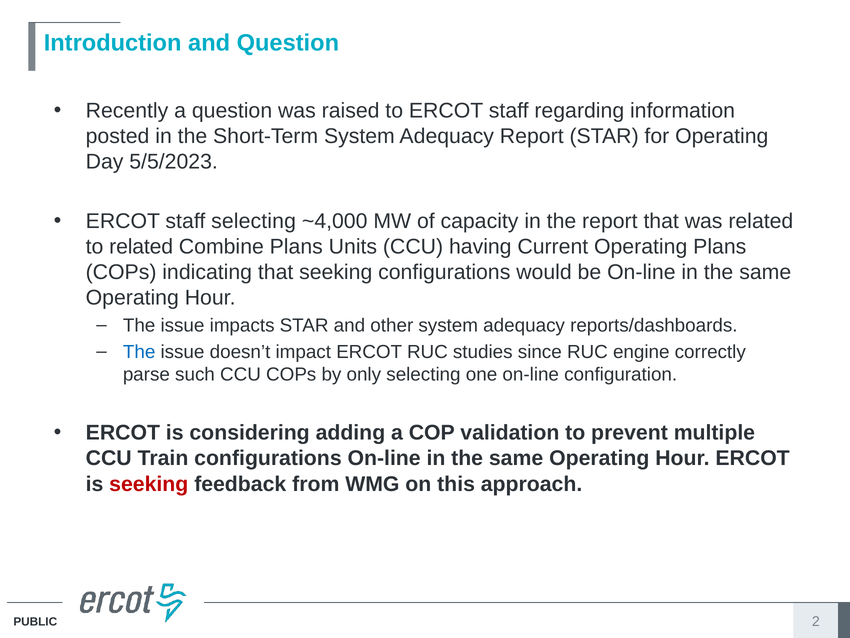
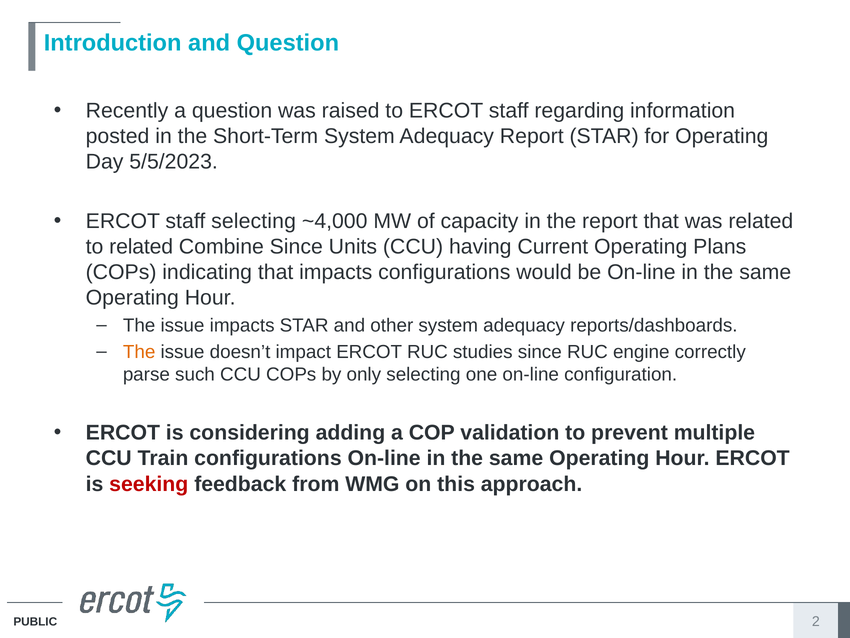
Combine Plans: Plans -> Since (296, 247)
that seeking: seeking -> impacts (336, 272)
The colour: blue -> orange (139, 352)
